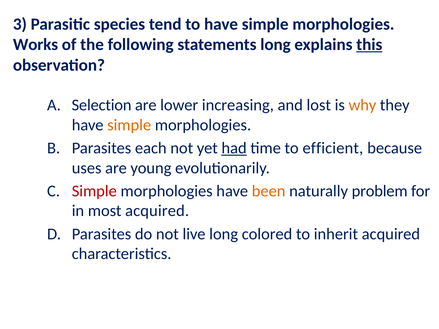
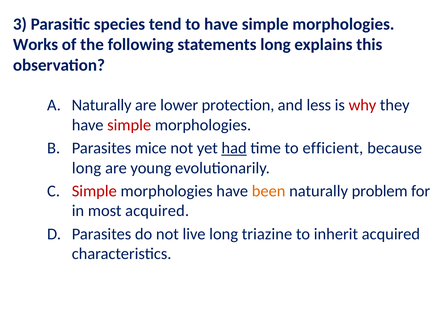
this underline: present -> none (369, 45)
Selection: Selection -> Naturally (102, 105)
increasing: increasing -> protection (238, 105)
lost: lost -> less (319, 105)
why colour: orange -> red (362, 105)
simple colour: orange -> red (129, 125)
each: each -> mice (151, 148)
uses: uses -> long (87, 168)
colored: colored -> triazine (267, 234)
